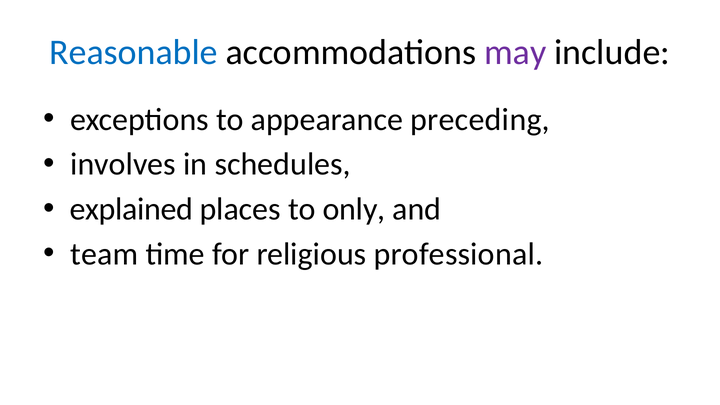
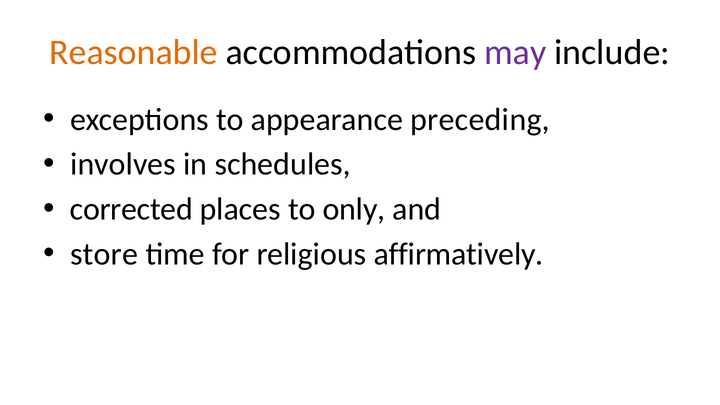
Reasonable colour: blue -> orange (134, 52)
explained: explained -> corrected (131, 209)
team: team -> store (104, 254)
professional: professional -> affirmatively (459, 254)
